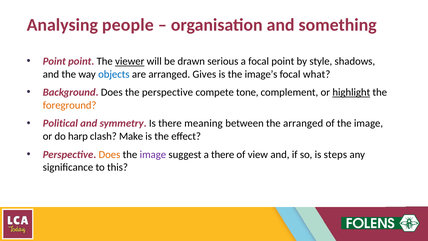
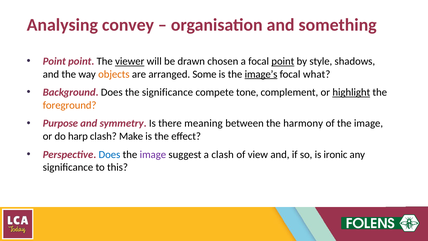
people: people -> convey (128, 25)
serious: serious -> chosen (223, 61)
point underline: none -> present (283, 61)
objects colour: blue -> orange (114, 74)
Gives: Gives -> Some (204, 74)
image’s underline: none -> present (261, 74)
the perspective: perspective -> significance (167, 92)
Political: Political -> Purpose (60, 123)
the arranged: arranged -> harmony (303, 123)
Does colour: orange -> blue (109, 154)
a there: there -> clash (223, 154)
steps: steps -> ironic (335, 154)
